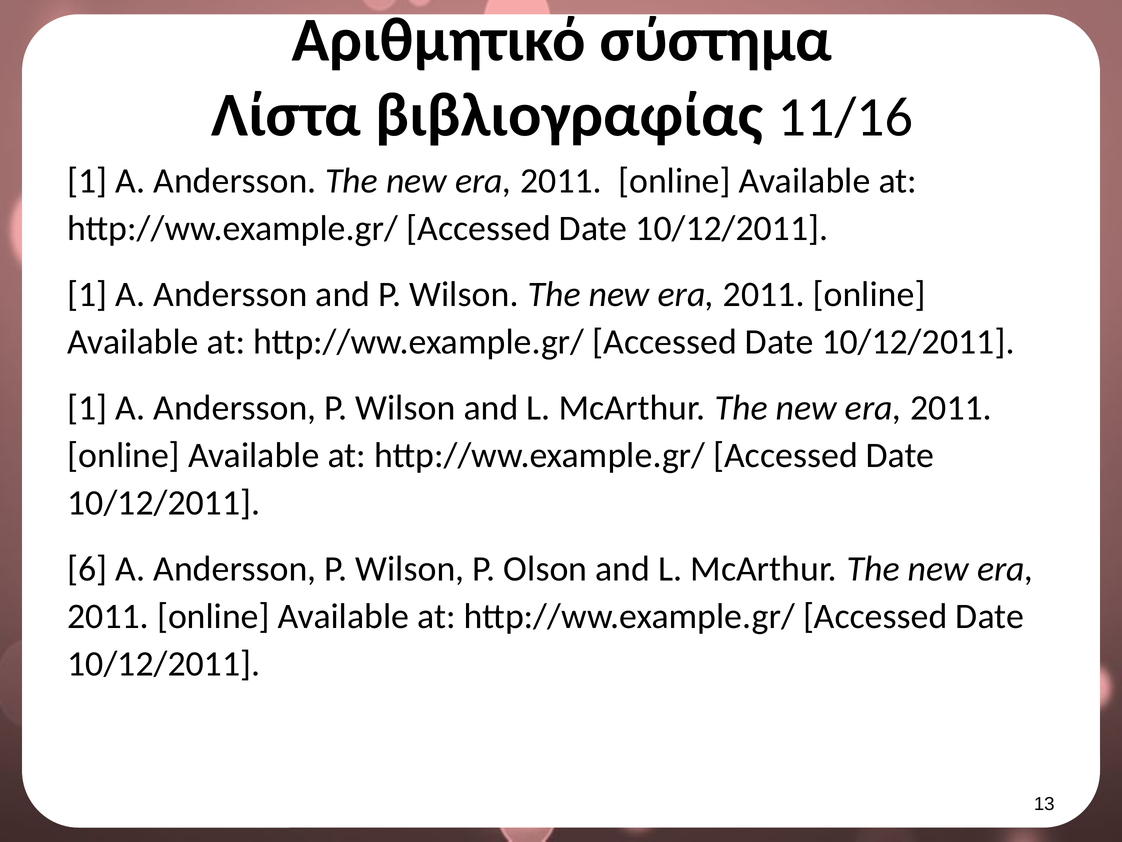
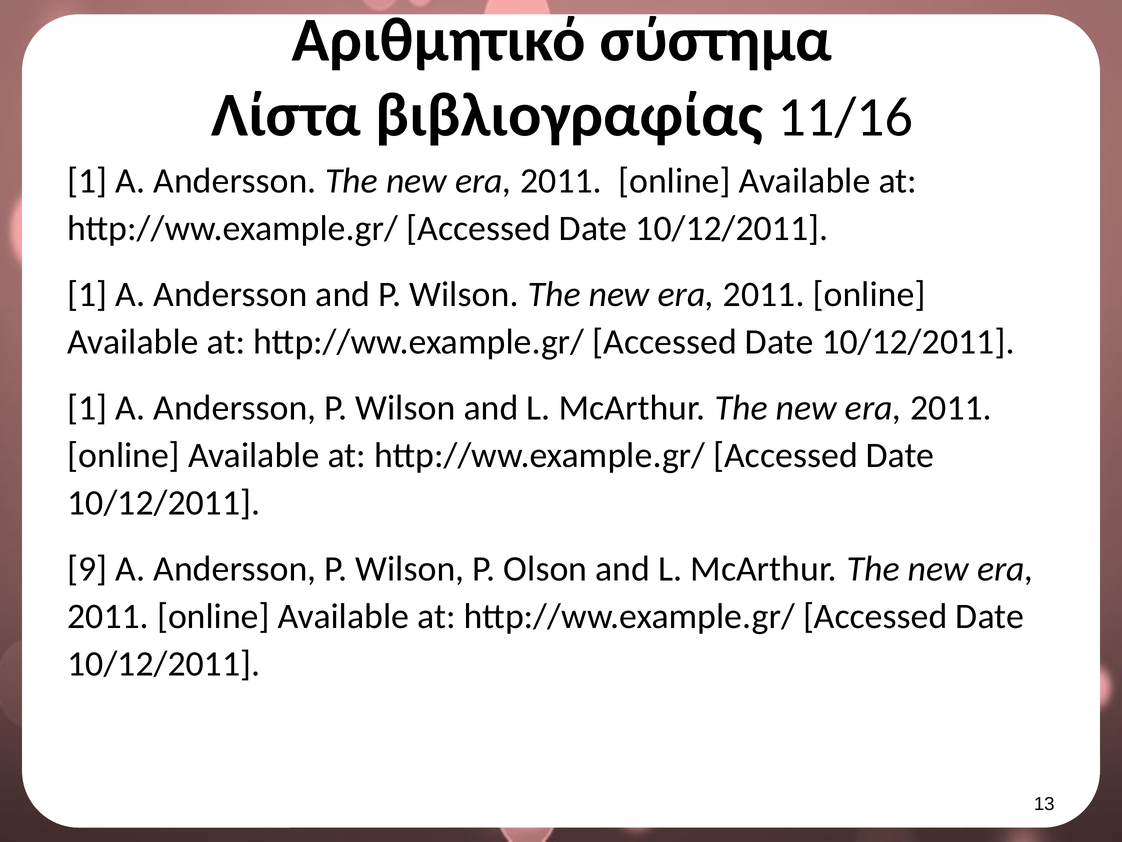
6: 6 -> 9 (87, 569)
